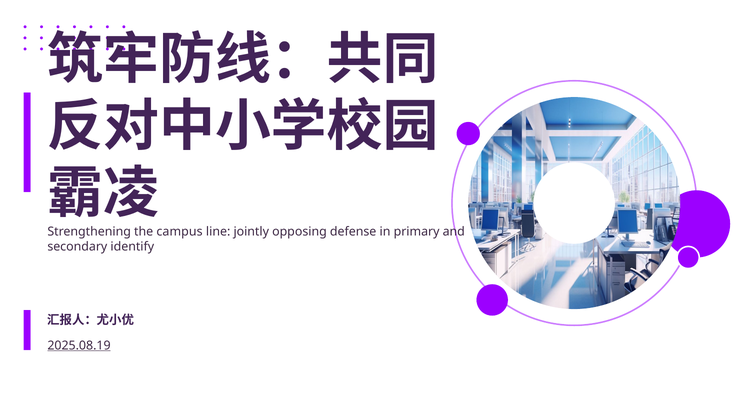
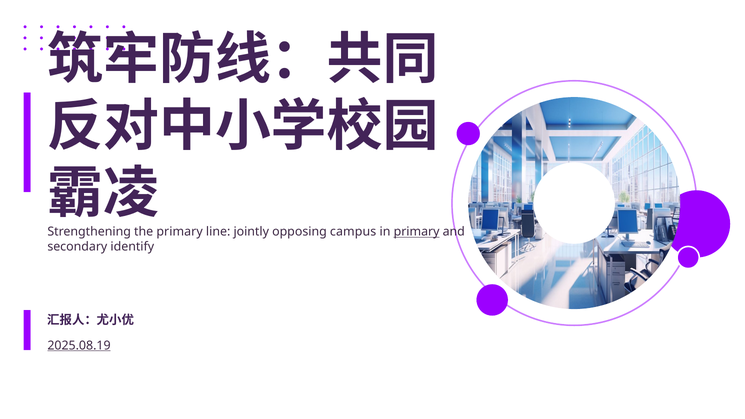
the campus: campus -> primary (180, 232)
defense: defense -> campus (353, 232)
primary underline: none -> present (417, 232)
